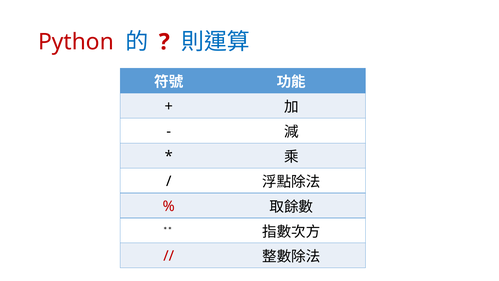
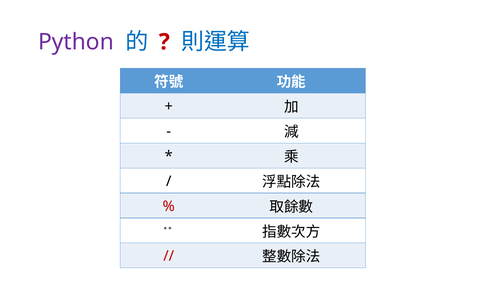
Python colour: red -> purple (76, 42)
